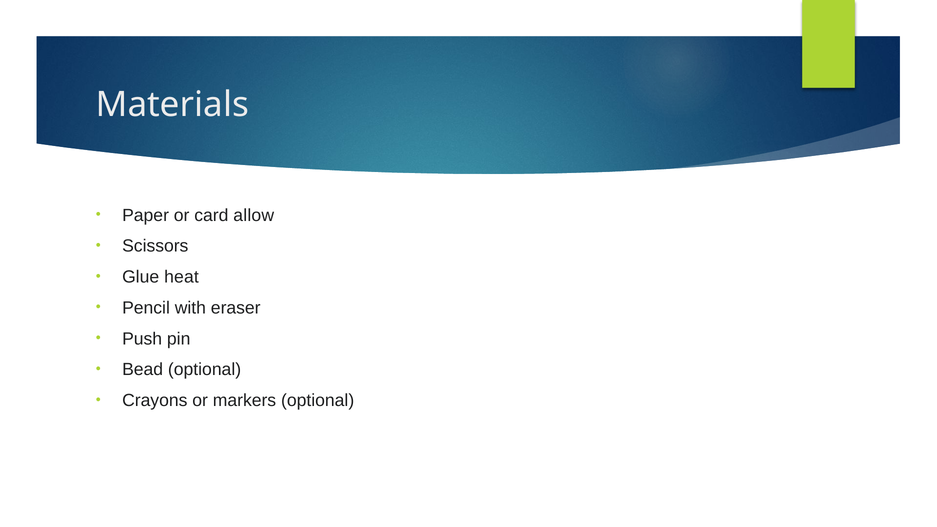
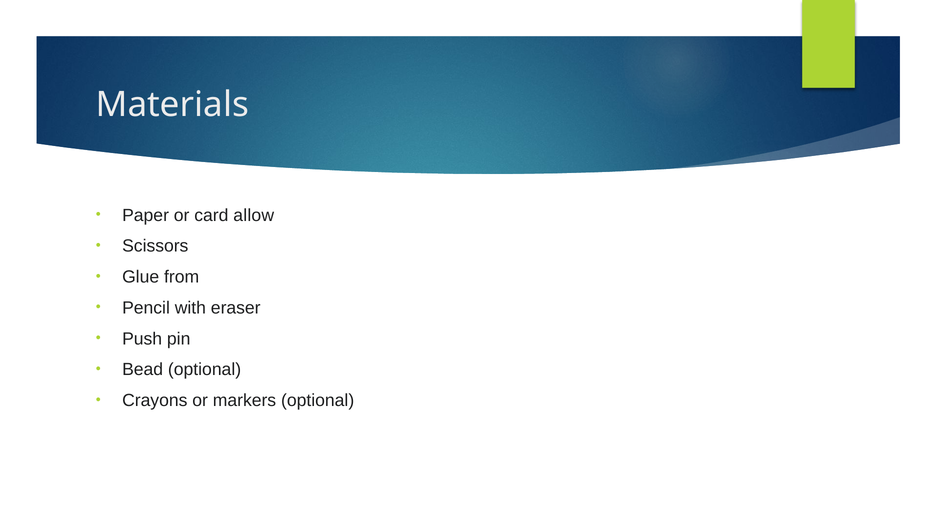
heat: heat -> from (182, 277)
